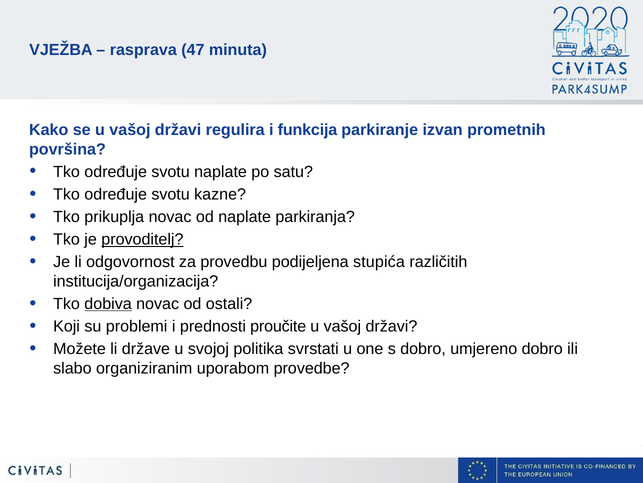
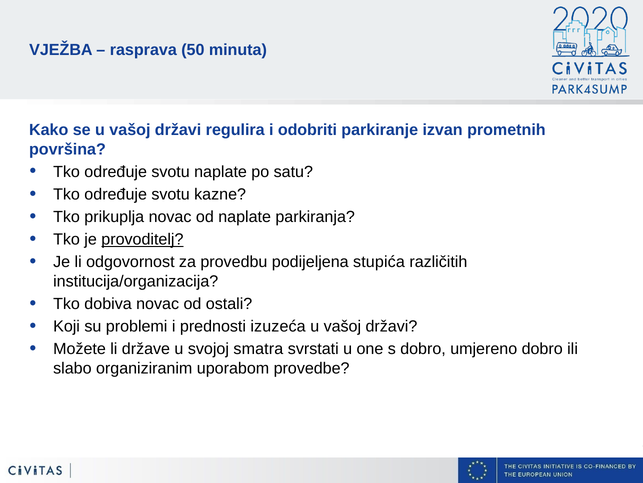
47: 47 -> 50 (193, 50)
funkcija: funkcija -> odobriti (307, 130)
dobiva underline: present -> none (108, 303)
proučite: proučite -> izuzeća (278, 326)
politika: politika -> smatra (258, 348)
